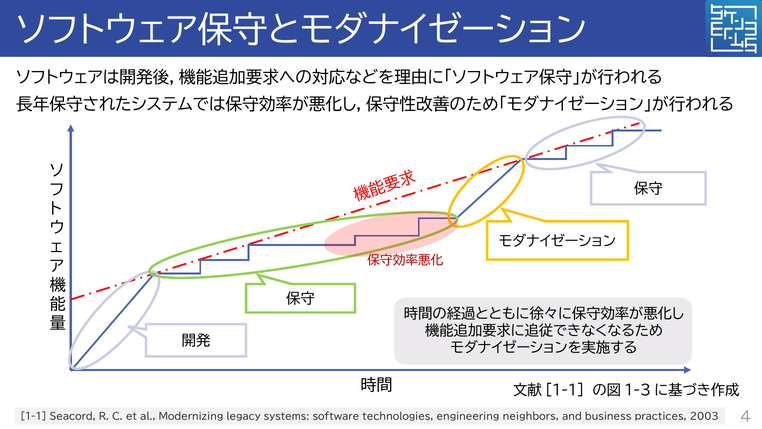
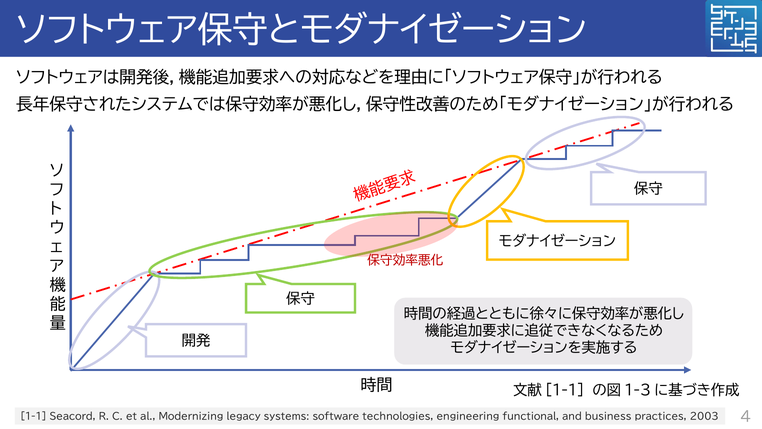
neighbors: neighbors -> functional (531, 416)
